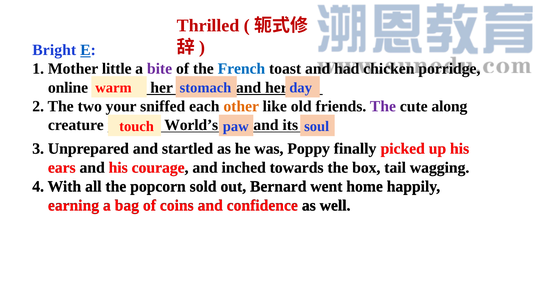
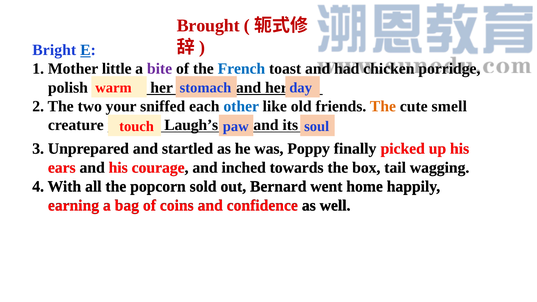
Thrilled: Thrilled -> Brought (208, 26)
online: online -> polish (68, 88)
other colour: orange -> blue (241, 106)
The colour: purple -> orange (383, 106)
along: along -> smell (449, 106)
World’s: World’s -> Laugh’s (191, 125)
